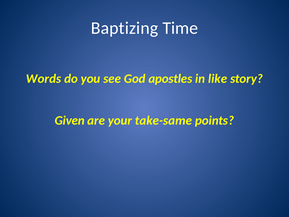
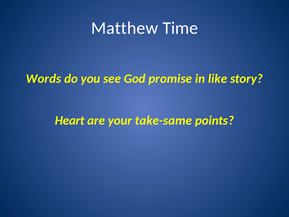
Baptizing: Baptizing -> Matthew (125, 28)
apostles: apostles -> promise (170, 79)
Given: Given -> Heart (70, 120)
